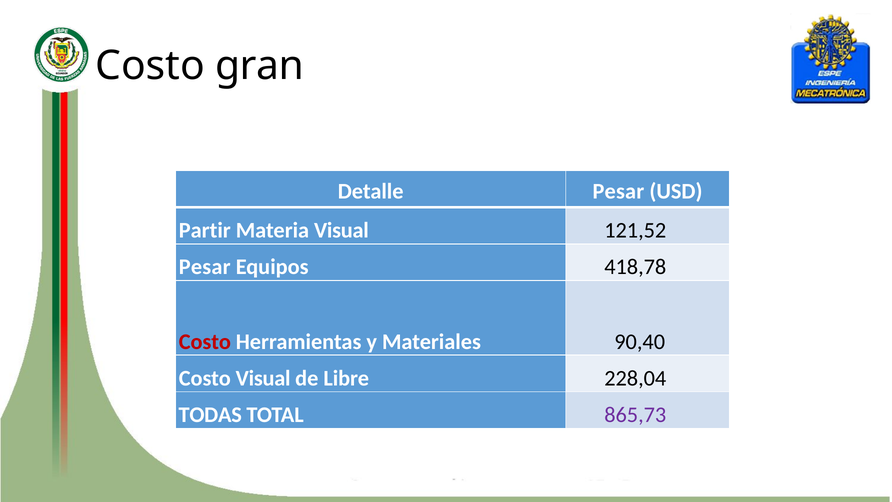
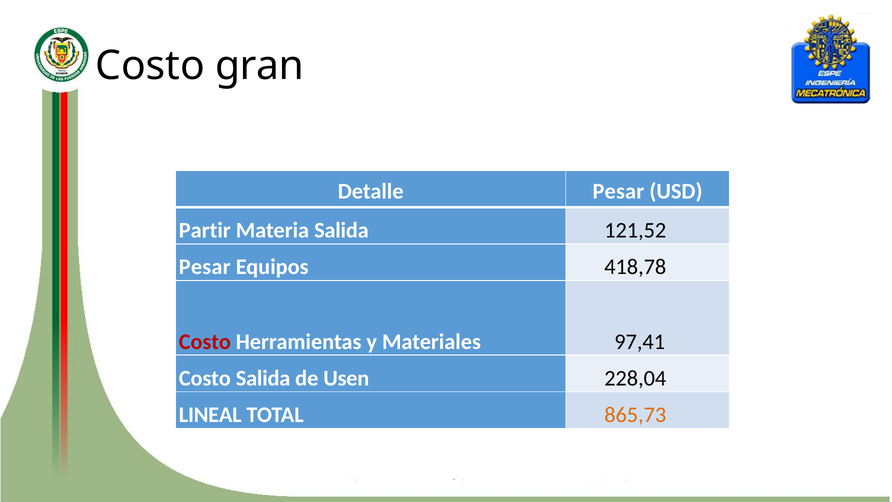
Materia Visual: Visual -> Salida (341, 230)
90,40: 90,40 -> 97,41 (640, 341)
Costo Visual: Visual -> Salida (263, 378)
Libre: Libre -> Usen (346, 378)
TODAS: TODAS -> LINEAL (210, 415)
865,73 colour: purple -> orange (635, 415)
